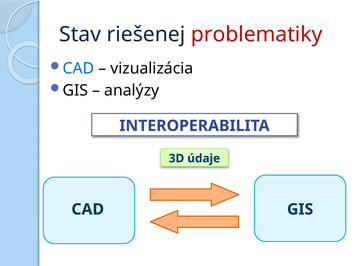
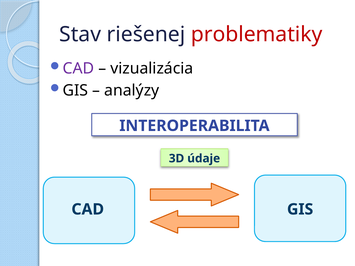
CAD colour: blue -> purple (78, 69)
